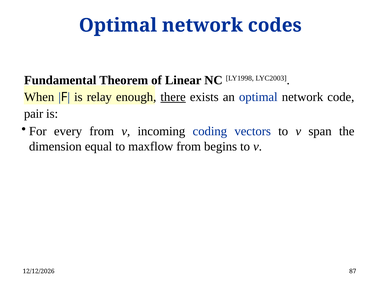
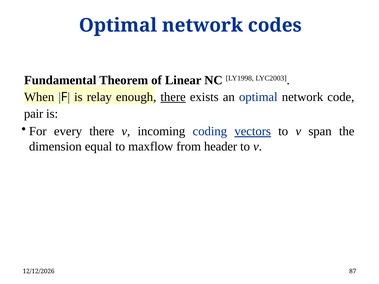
every from: from -> there (102, 131)
vectors underline: none -> present (253, 131)
begins: begins -> header (221, 147)
